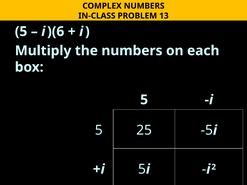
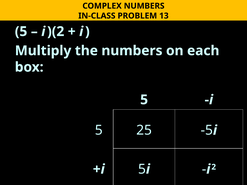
)(6: )(6 -> )(2 (56, 32)
